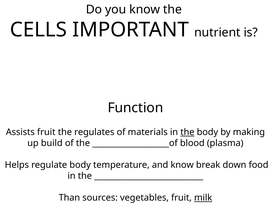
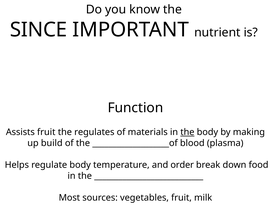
CELLS: CELLS -> SINCE (39, 30)
and know: know -> order (182, 165)
Than: Than -> Most (69, 197)
milk underline: present -> none (203, 197)
